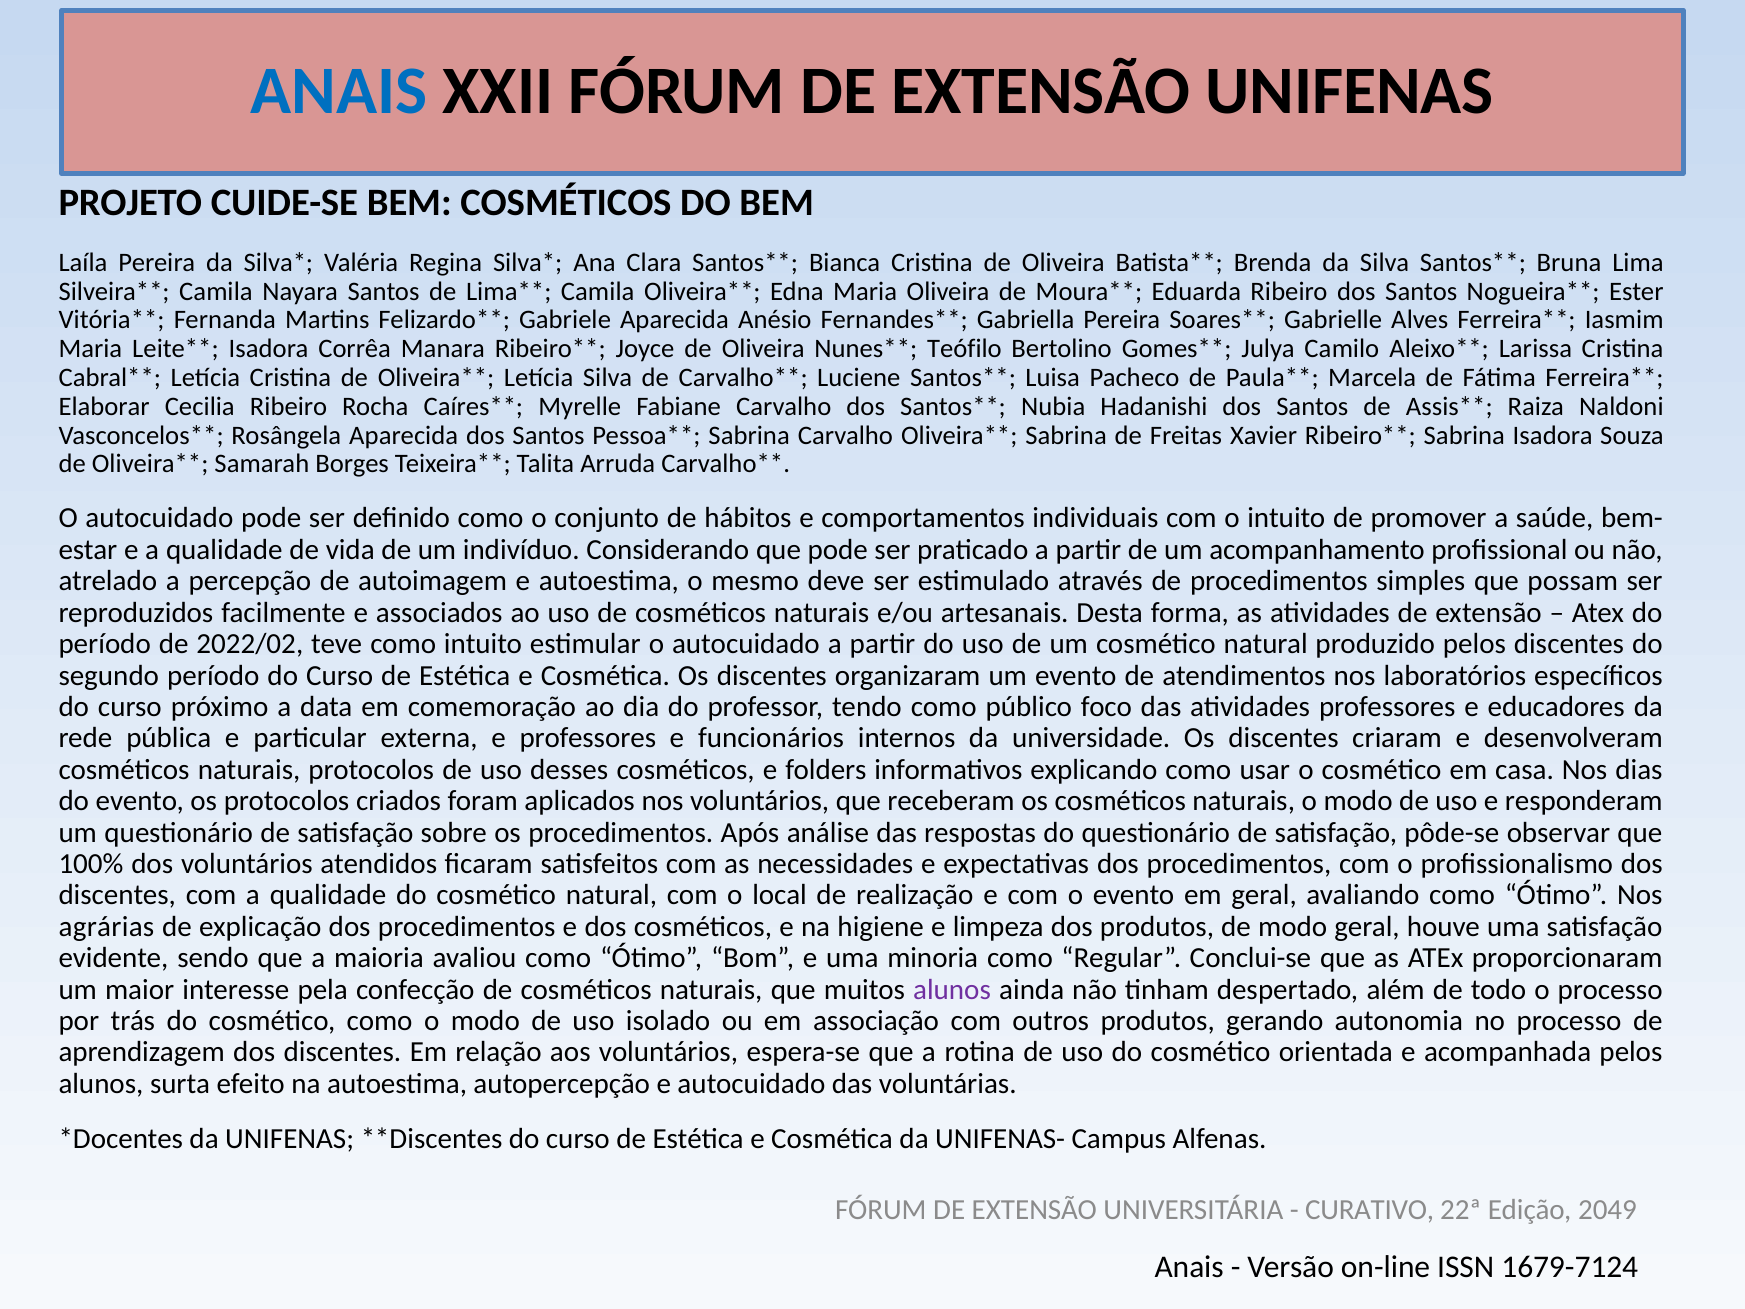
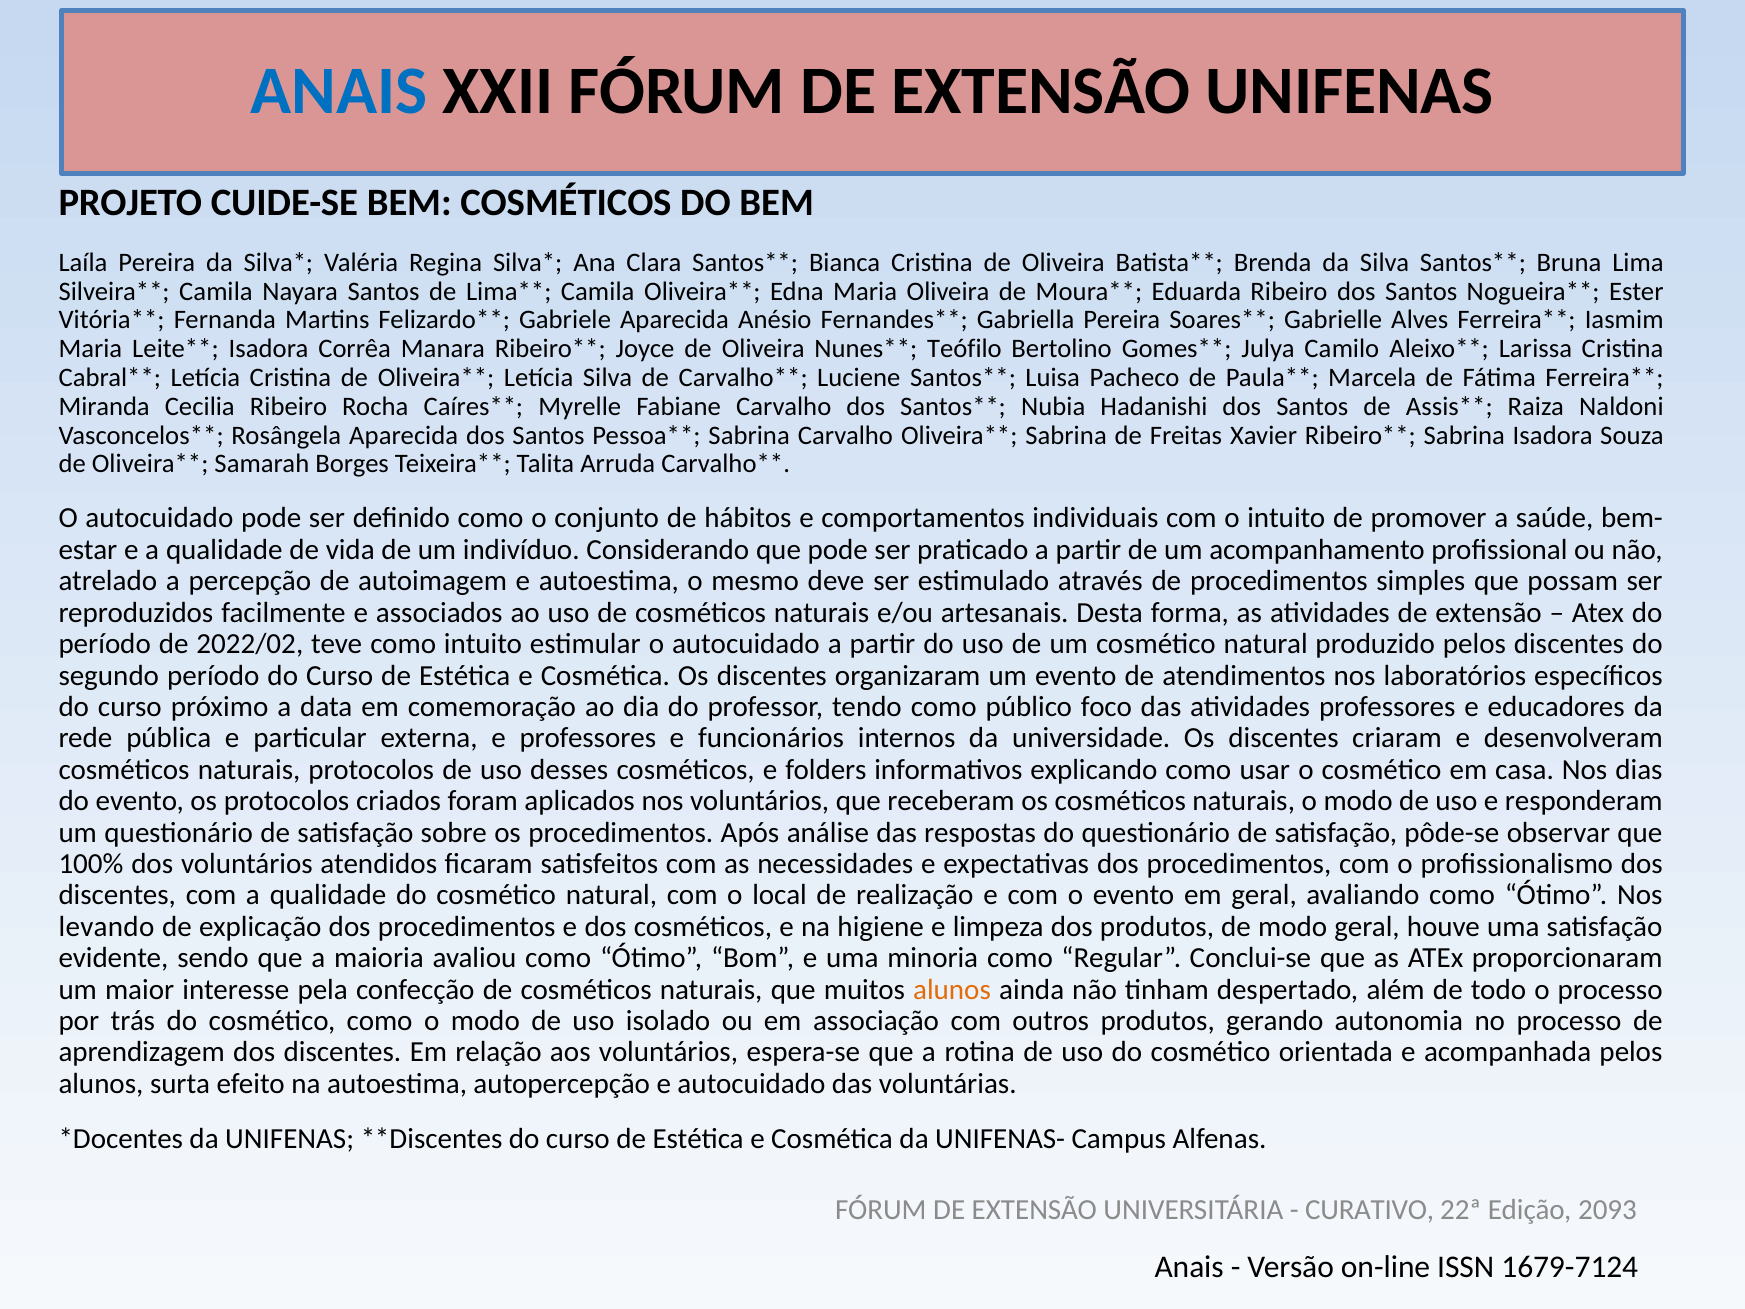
Elaborar: Elaborar -> Miranda (104, 406)
agrárias: agrárias -> levando (107, 926)
alunos colour: purple -> orange (952, 989)
2049: 2049 -> 2093 (1607, 1210)
